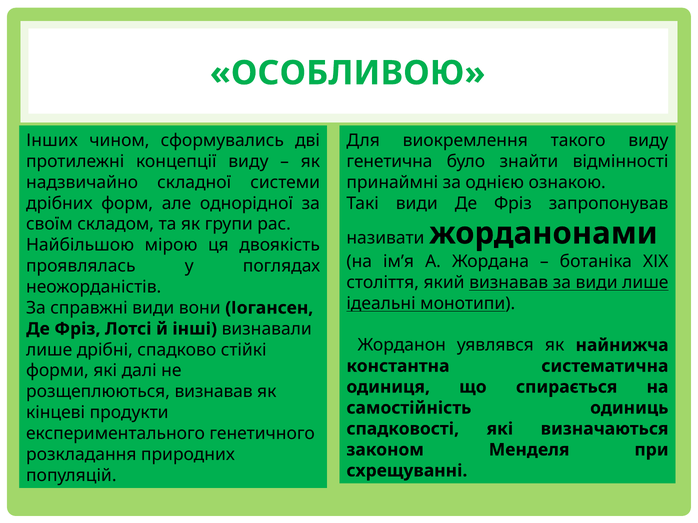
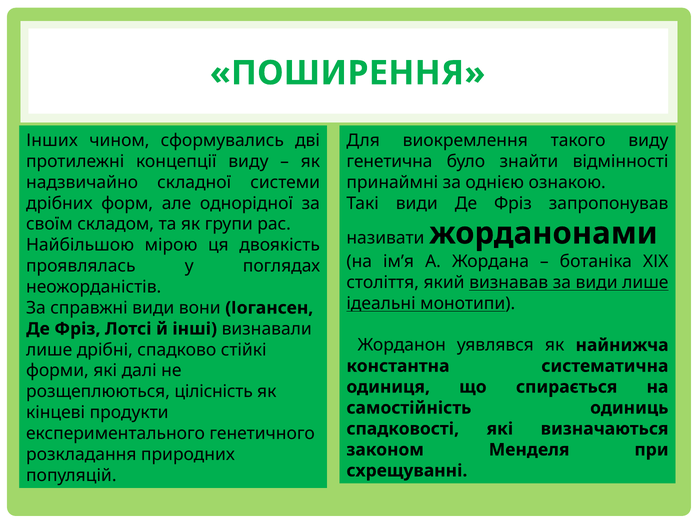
ОСОБЛИВОЮ: ОСОБЛИВОЮ -> ПОШИРЕННЯ (348, 73)
розщеплюються визнавав: визнавав -> цілісність (214, 392)
